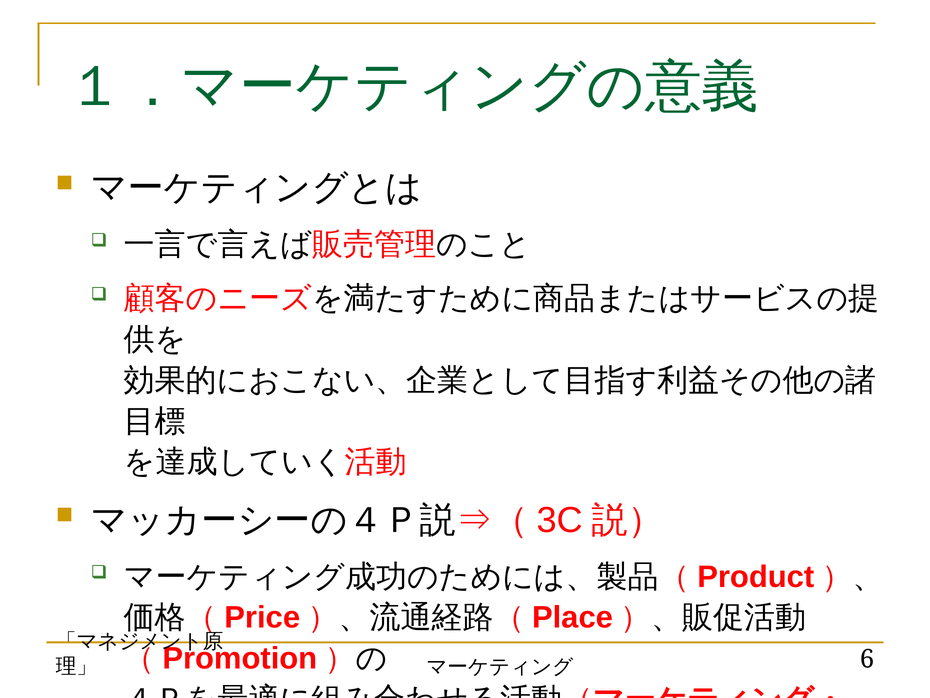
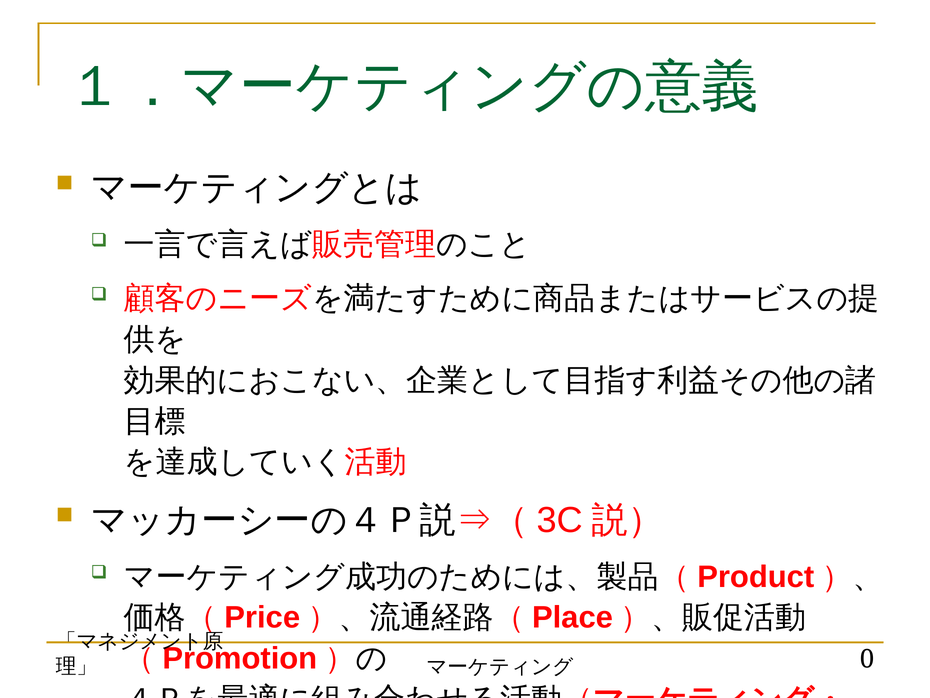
6: 6 -> 0 (867, 659)
